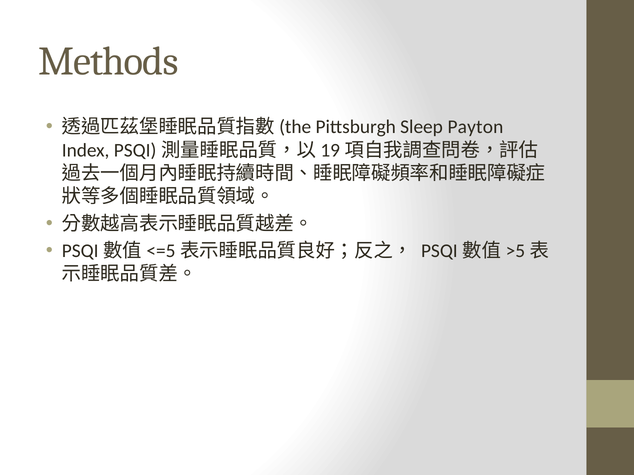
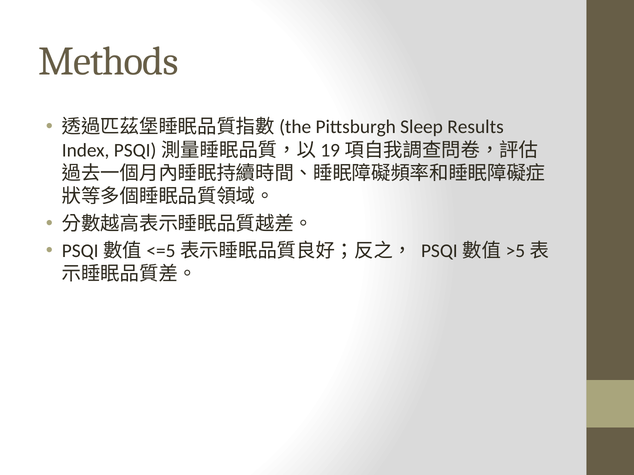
Payton: Payton -> Results (476, 127)
